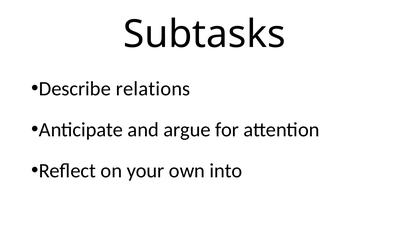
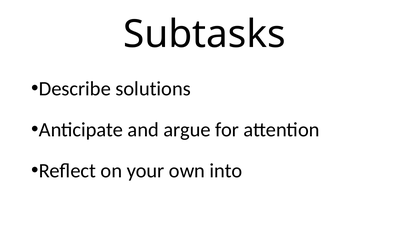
relations: relations -> solutions (153, 89)
